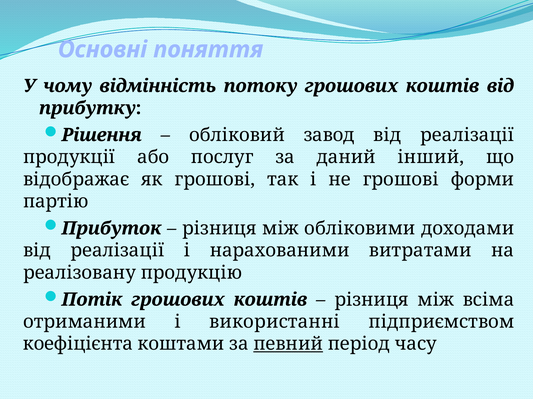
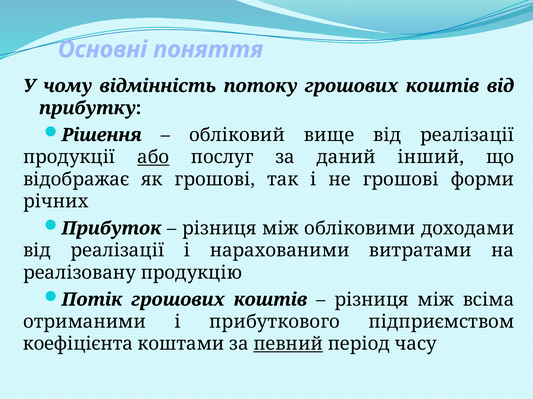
завод: завод -> вище (329, 135)
або underline: none -> present (153, 157)
партію: партію -> річних (56, 202)
використанні: використанні -> прибуткового (275, 322)
